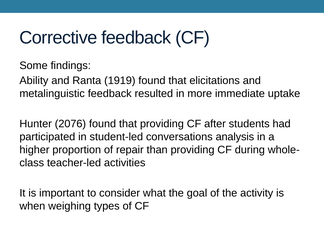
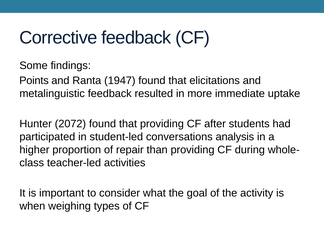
Ability: Ability -> Points (34, 81)
1919: 1919 -> 1947 (120, 81)
2076: 2076 -> 2072 (70, 124)
